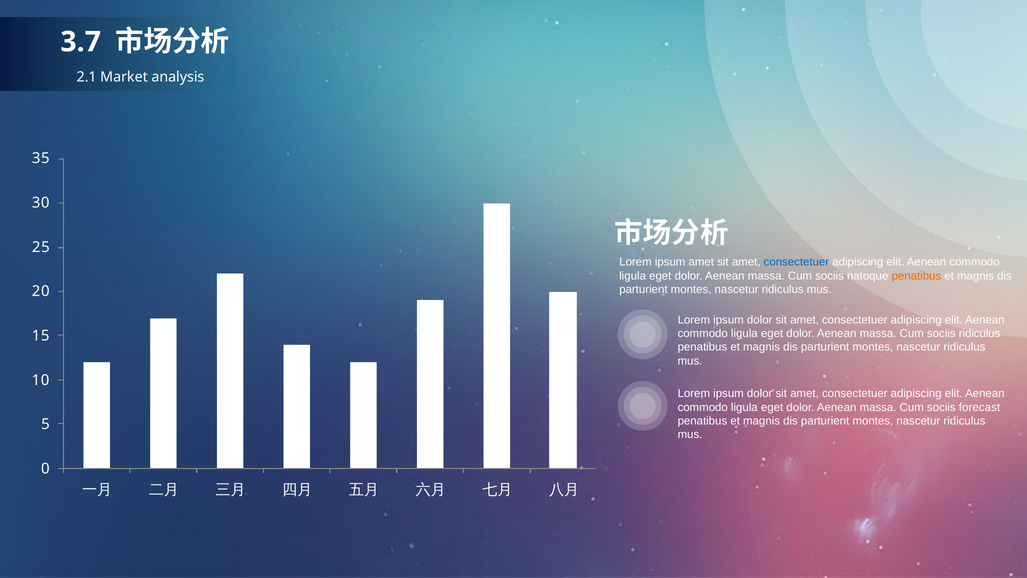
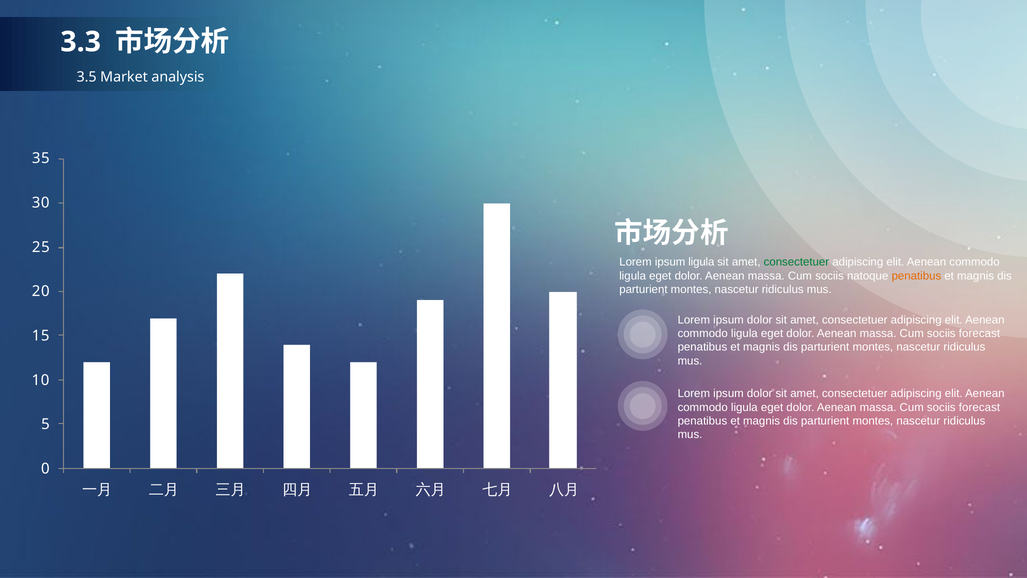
3.7: 3.7 -> 3.3 (81, 42)
2.1: 2.1 -> 3.5 (87, 77)
ipsum amet: amet -> ligula (701, 262)
consectetuer colour: blue -> green (796, 262)
ridiculus: ridiculus -> forecast (979, 333)
